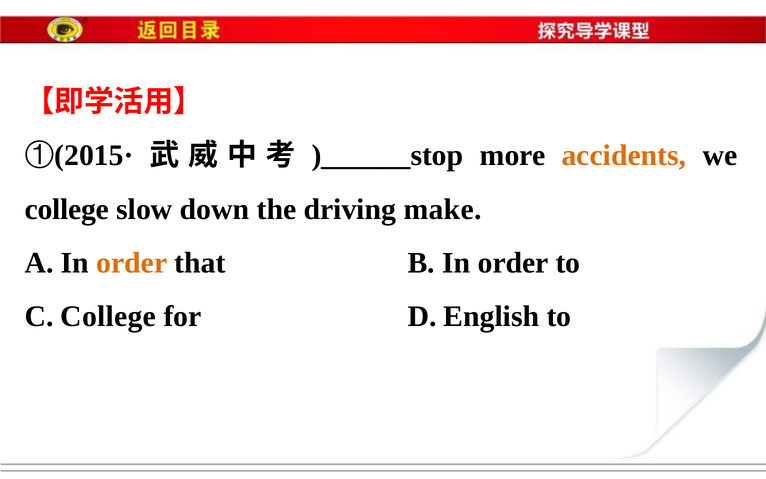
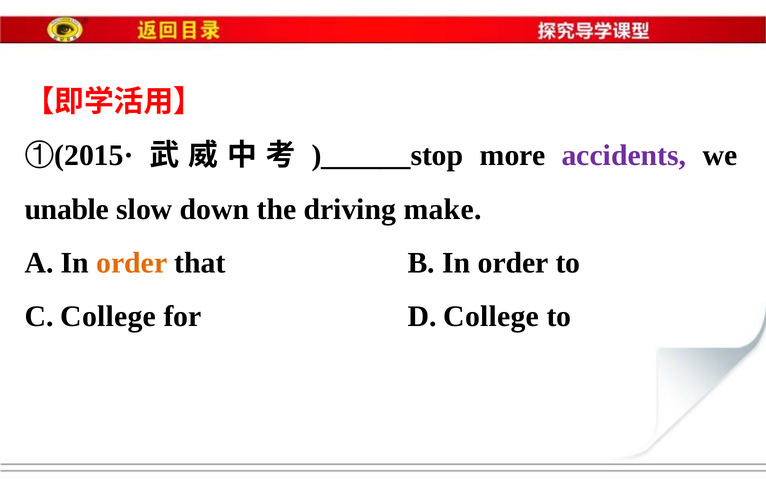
accidents colour: orange -> purple (624, 155)
college: college -> unable (67, 209)
D English: English -> College (491, 316)
